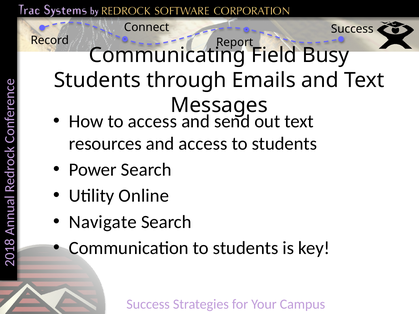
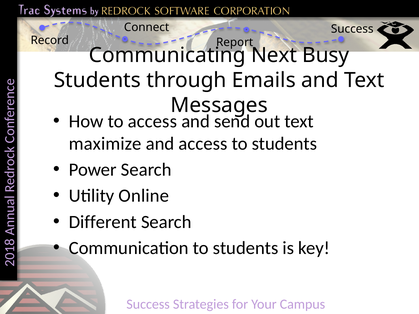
Field: Field -> Next (274, 55)
resources: resources -> maximize (105, 144)
Navigate: Navigate -> Different (103, 222)
